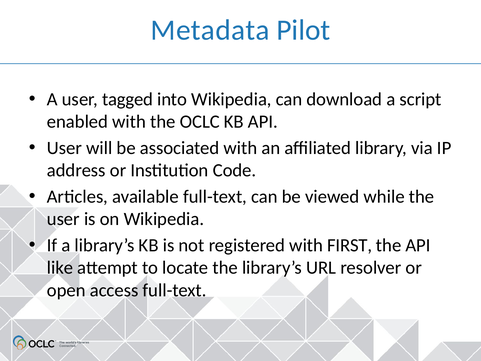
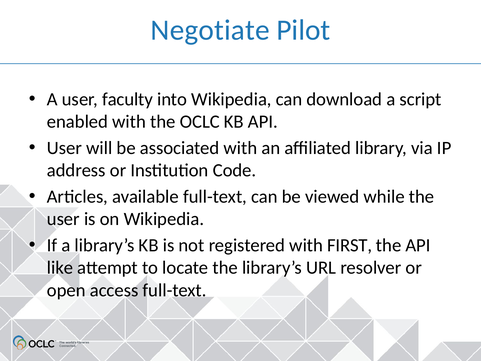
Metadata: Metadata -> Negotiate (210, 30)
tagged: tagged -> faculty (127, 99)
